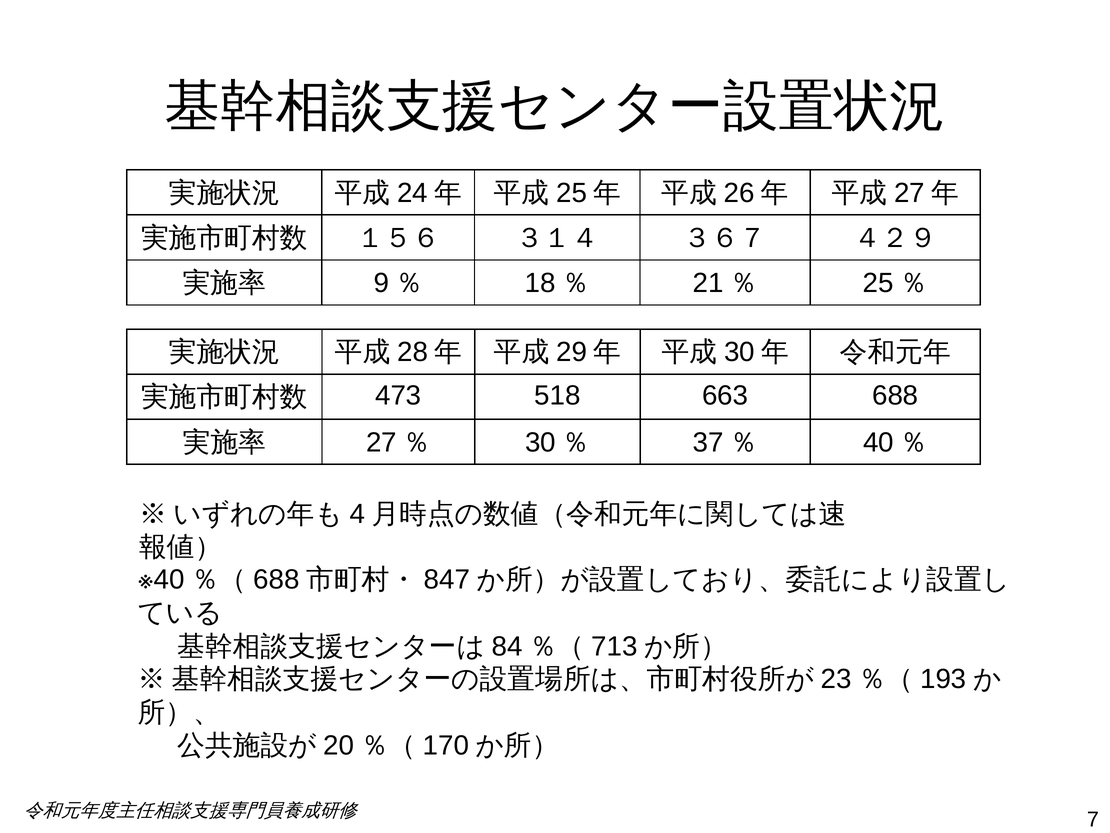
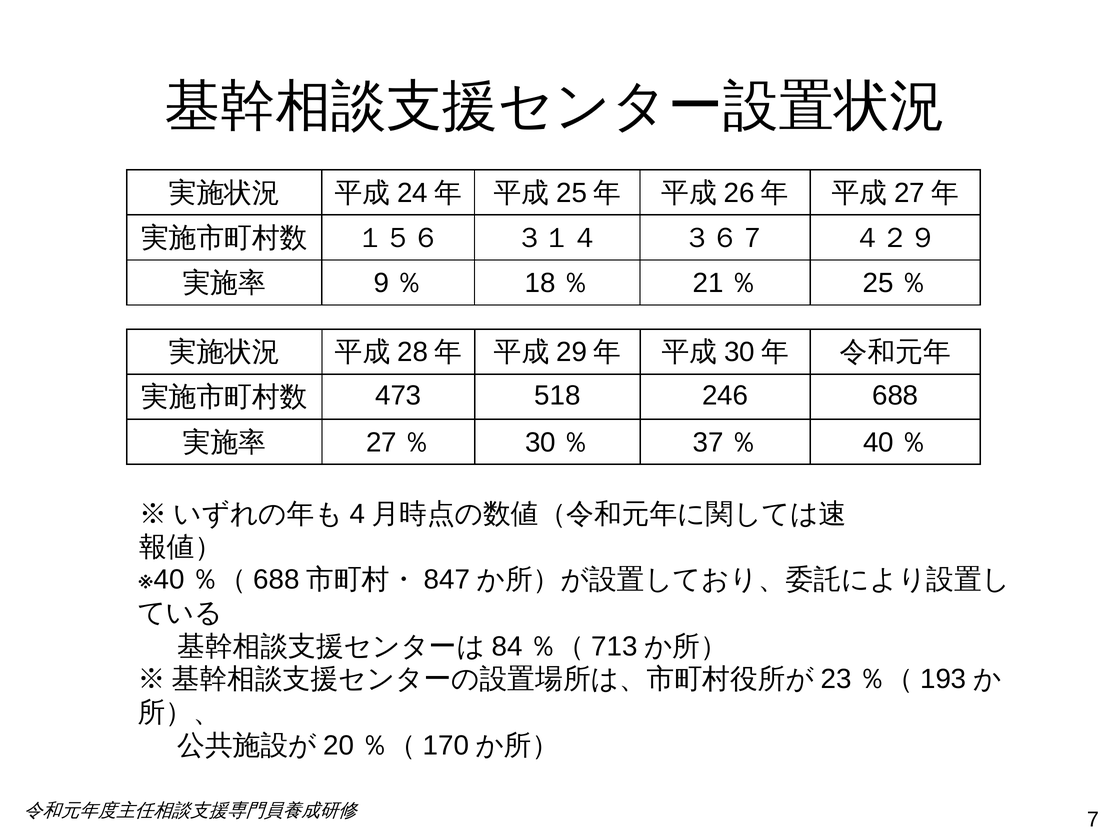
663: 663 -> 246 (725, 396)
